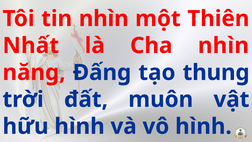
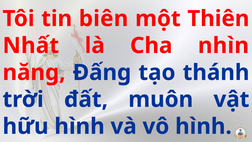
tin nhìn: nhìn -> biên (104, 19)
thung: thung -> thánh (216, 72)
